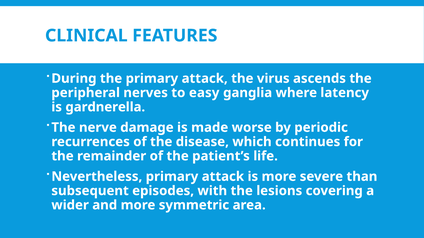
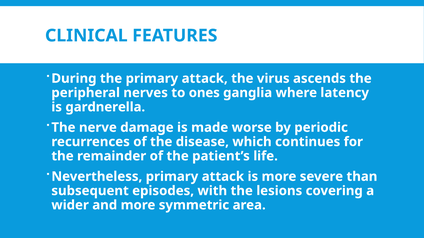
easy: easy -> ones (204, 93)
